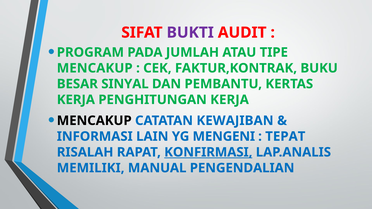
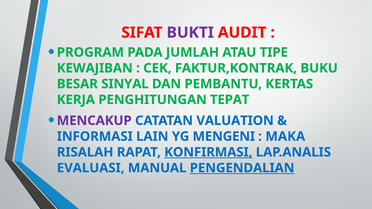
MENCAKUP: MENCAKUP -> KEWAJIBAN (95, 68)
PENGHITUNGAN KERJA: KERJA -> TEPAT (230, 100)
MENCAKUP colour: black -> purple (94, 121)
KEWAJIBAN: KEWAJIBAN -> VALUATION (235, 121)
TEPAT: TEPAT -> MAKA (285, 137)
MEMILIKI: MEMILIKI -> EVALUASI (91, 168)
PENGENDALIAN underline: none -> present (242, 168)
